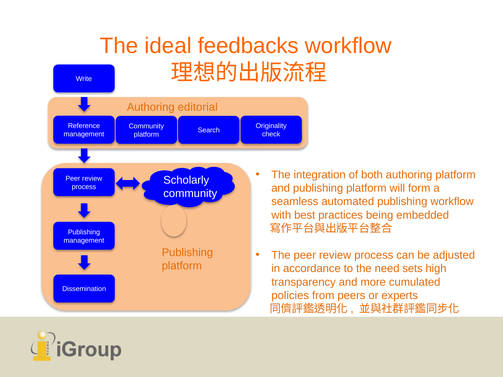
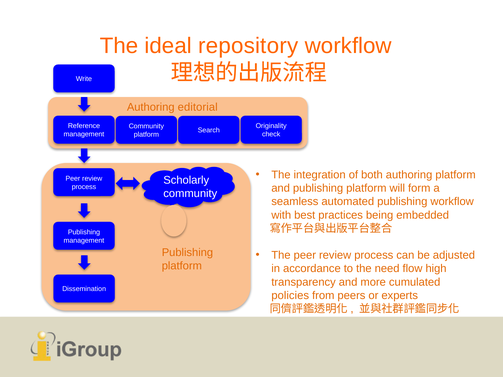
feedbacks: feedbacks -> repository (248, 46)
sets: sets -> flow (413, 269)
